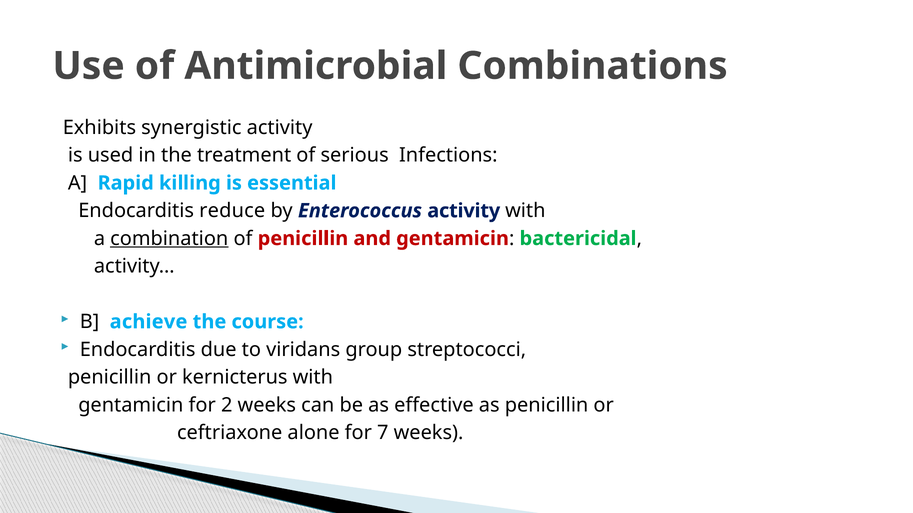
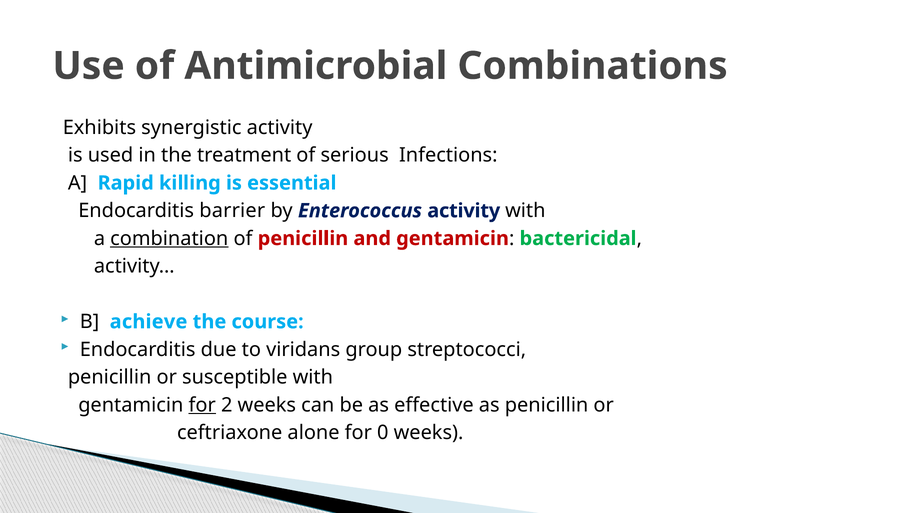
reduce: reduce -> barrier (232, 211)
kernicterus: kernicterus -> susceptible (235, 378)
for underline: none -> present (202, 405)
7: 7 -> 0 (383, 433)
